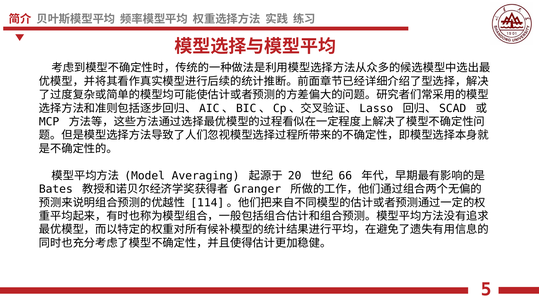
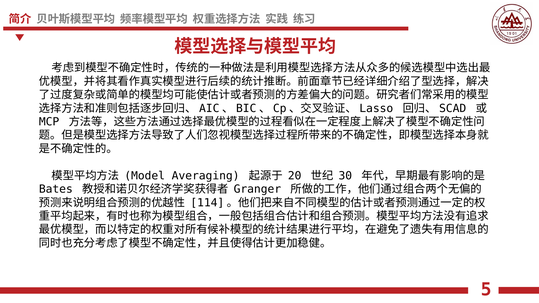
66: 66 -> 30 (345, 176)
